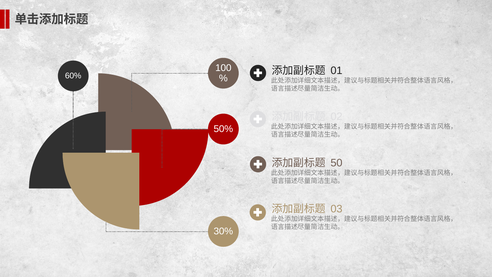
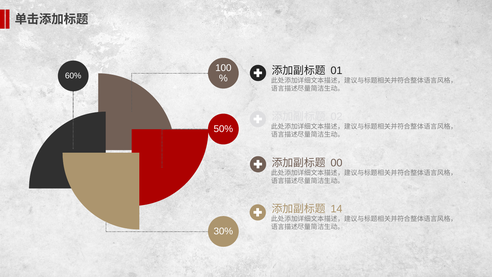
50: 50 -> 00 (336, 163)
03: 03 -> 14 (336, 209)
